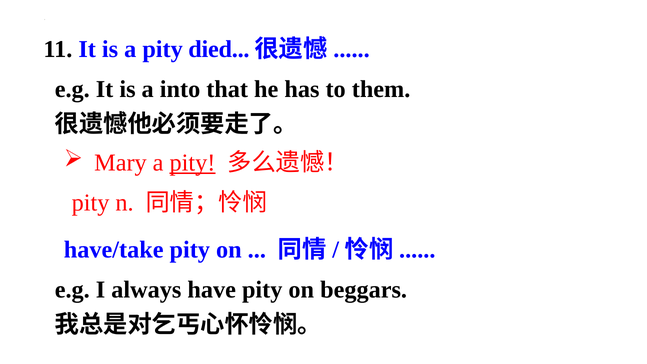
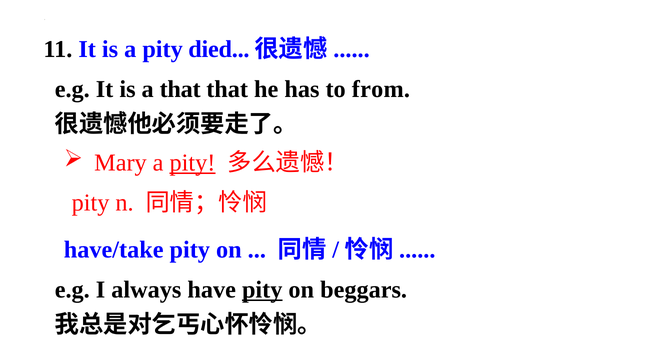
a into: into -> that (180, 89)
them: them -> from (381, 89)
pity underline: none -> present (262, 290)
